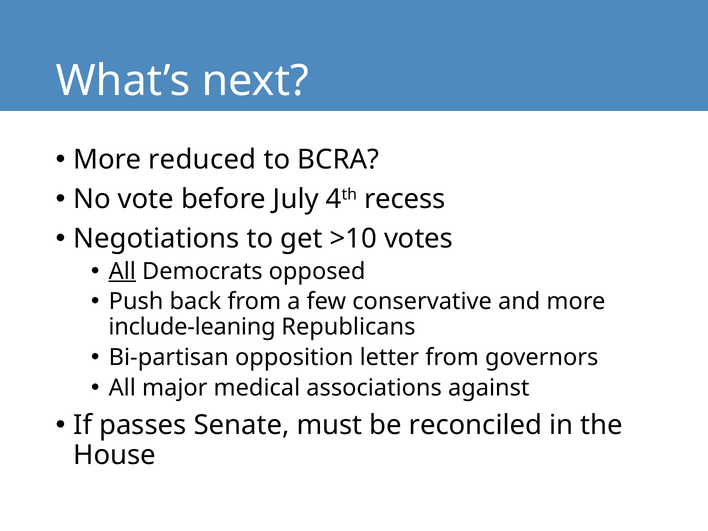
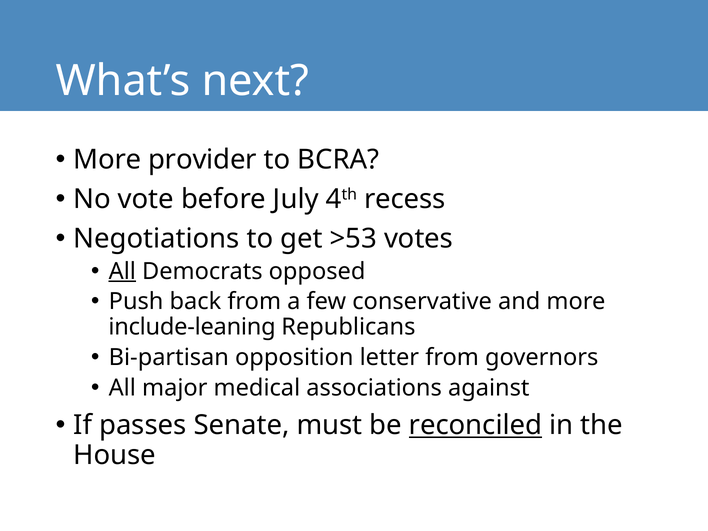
reduced: reduced -> provider (202, 160)
>10: >10 -> >53 (353, 239)
reconciled underline: none -> present (475, 425)
